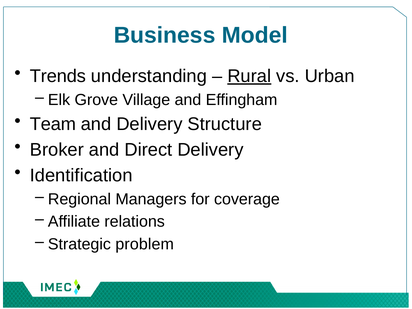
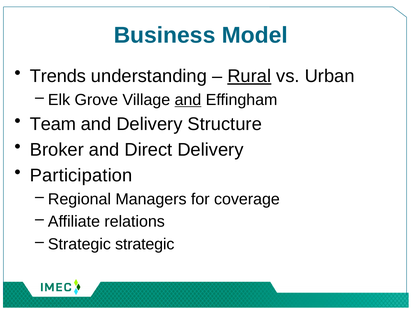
and underline: none -> present (188, 100)
Identification: Identification -> Participation (81, 176)
Strategic problem: problem -> strategic (145, 244)
